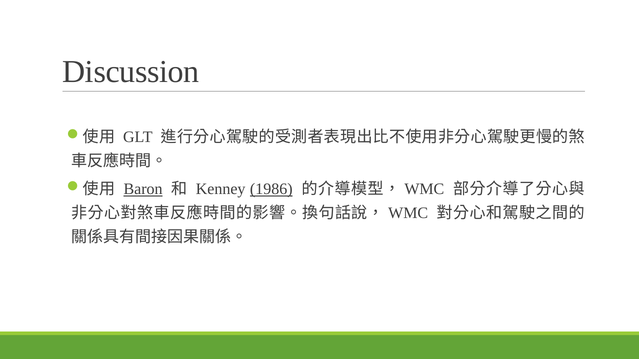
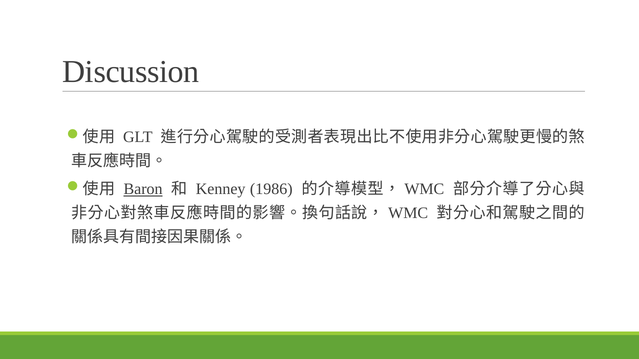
1986 underline: present -> none (271, 189)
